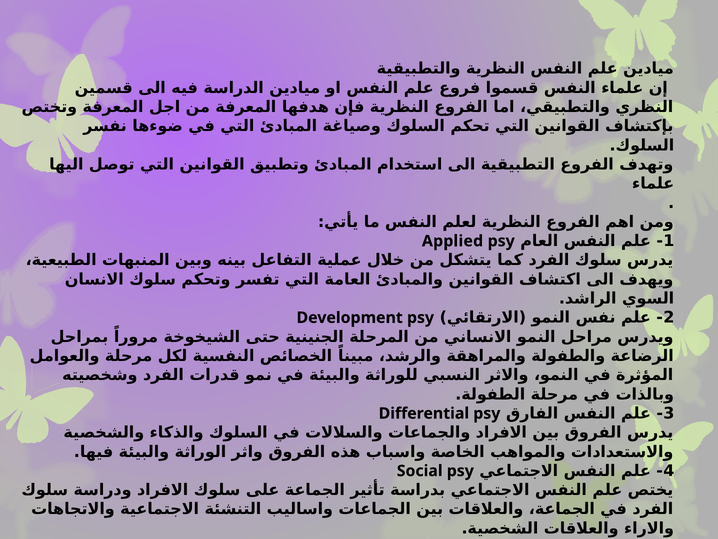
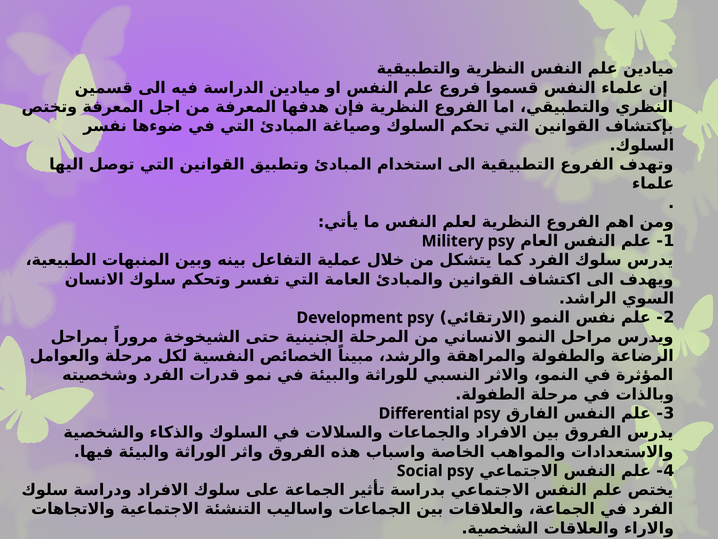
Applied: Applied -> Militery (453, 241)
